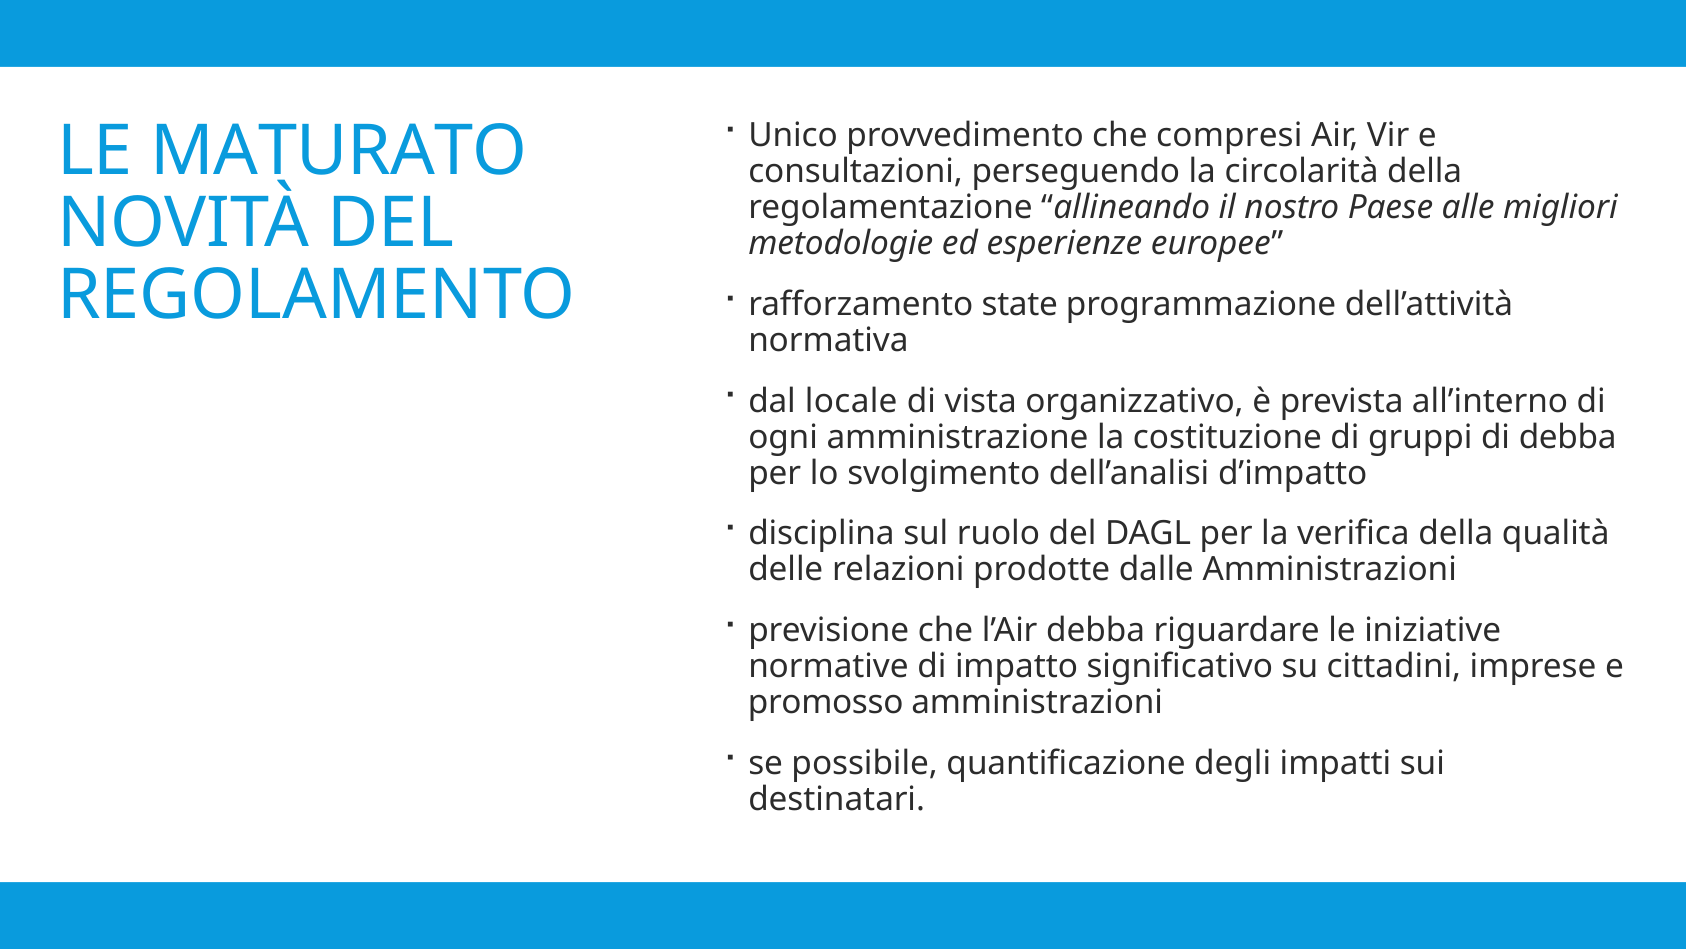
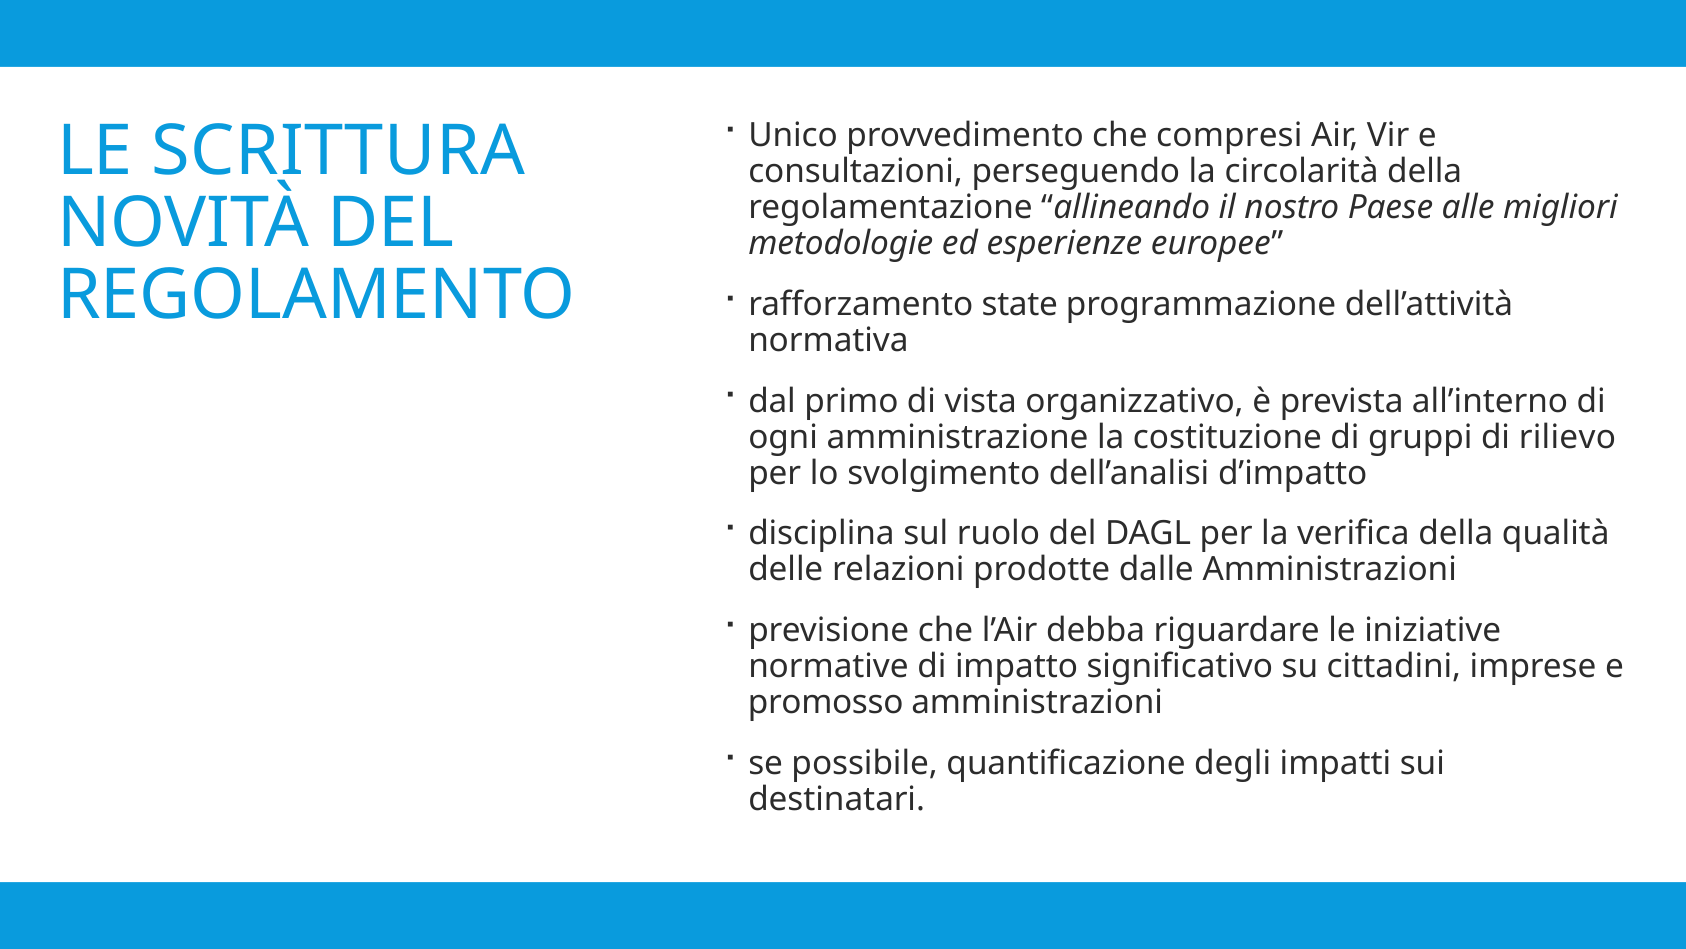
MATURATO: MATURATO -> SCRITTURA (339, 152)
locale: locale -> primo (851, 401)
di debba: debba -> rilievo (1567, 437)
